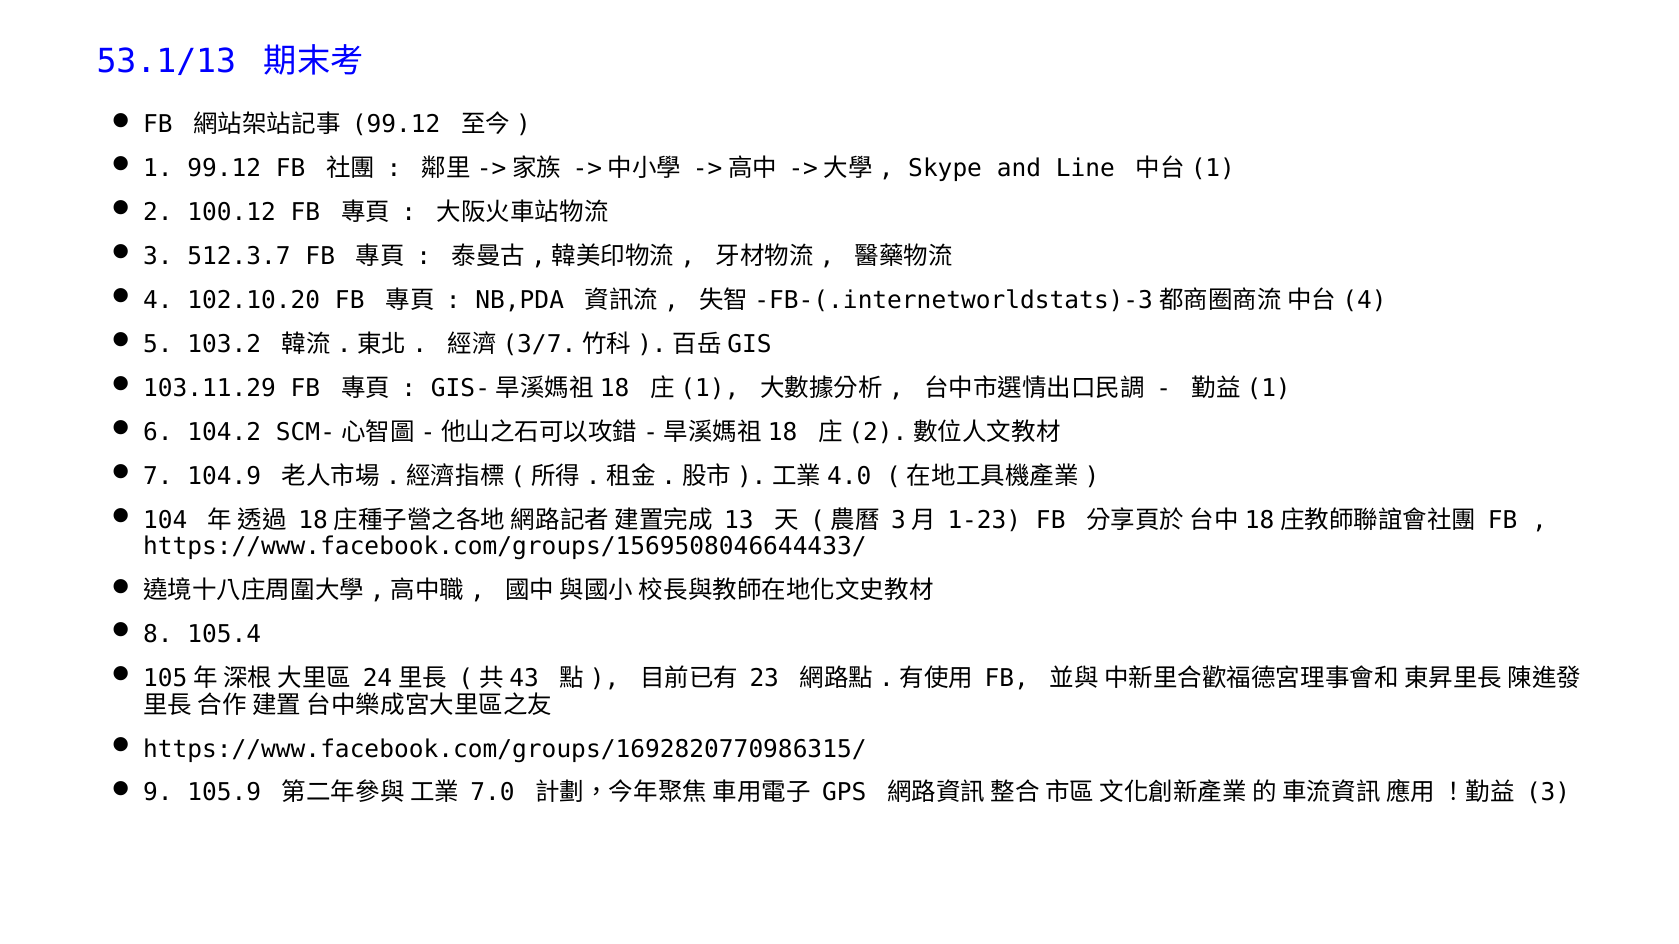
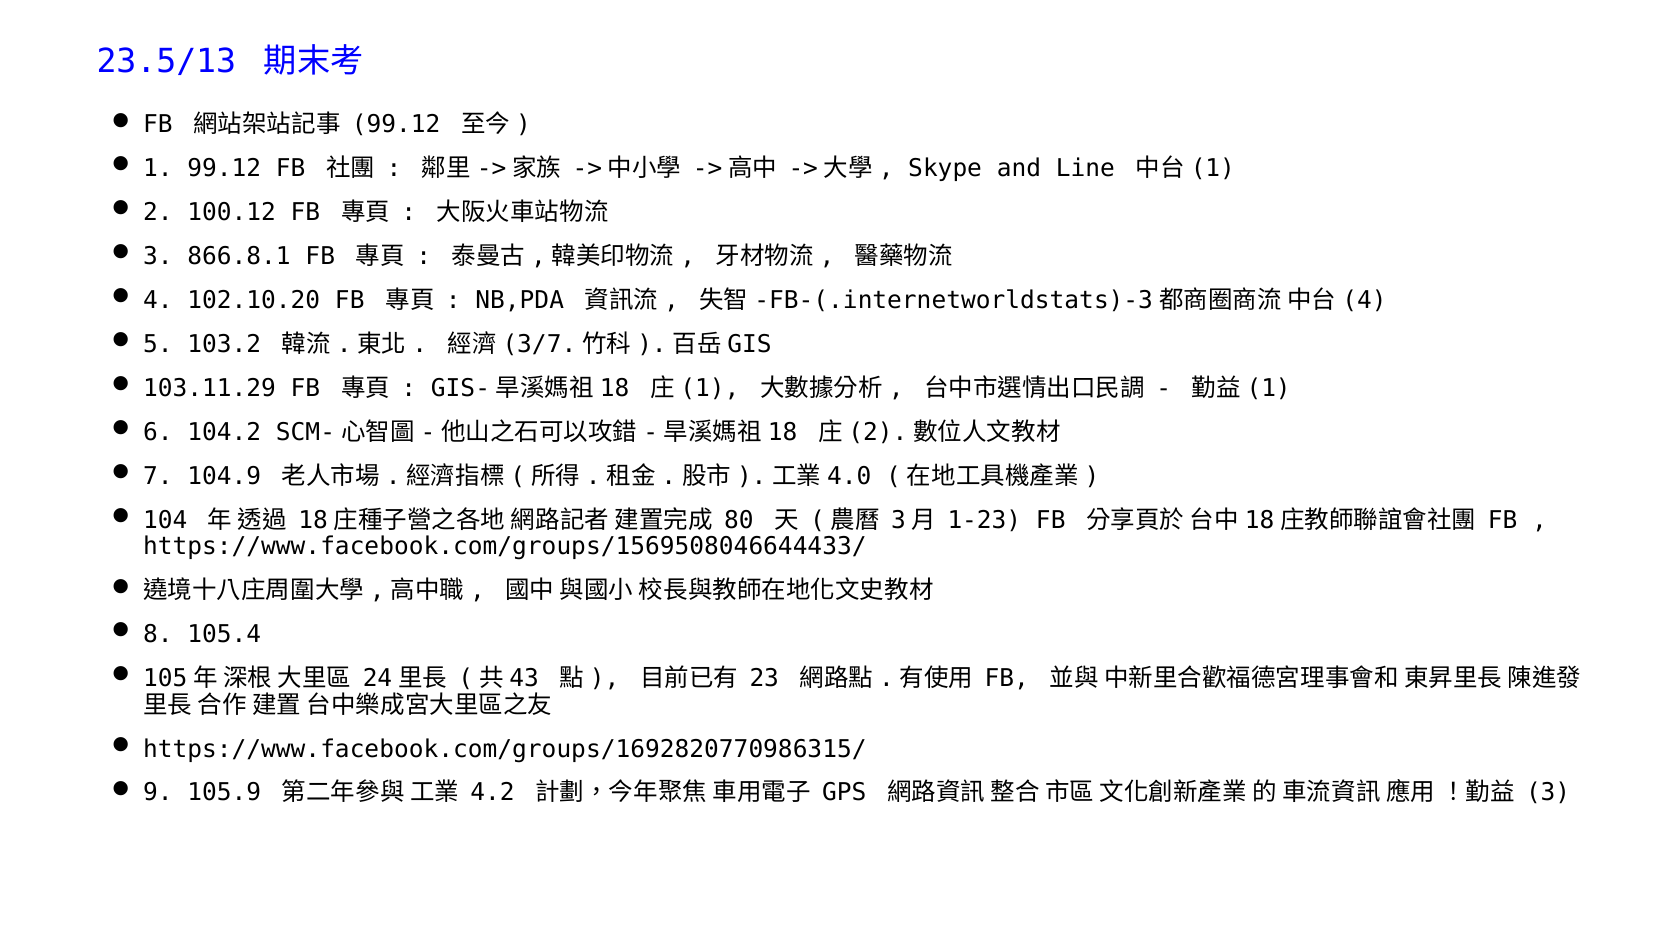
53.1/13: 53.1/13 -> 23.5/13 (166, 62)
512.3.7: 512.3.7 -> 866.8.1 (239, 257)
13: 13 -> 80 (739, 520)
7.0: 7.0 -> 4.2 (493, 793)
